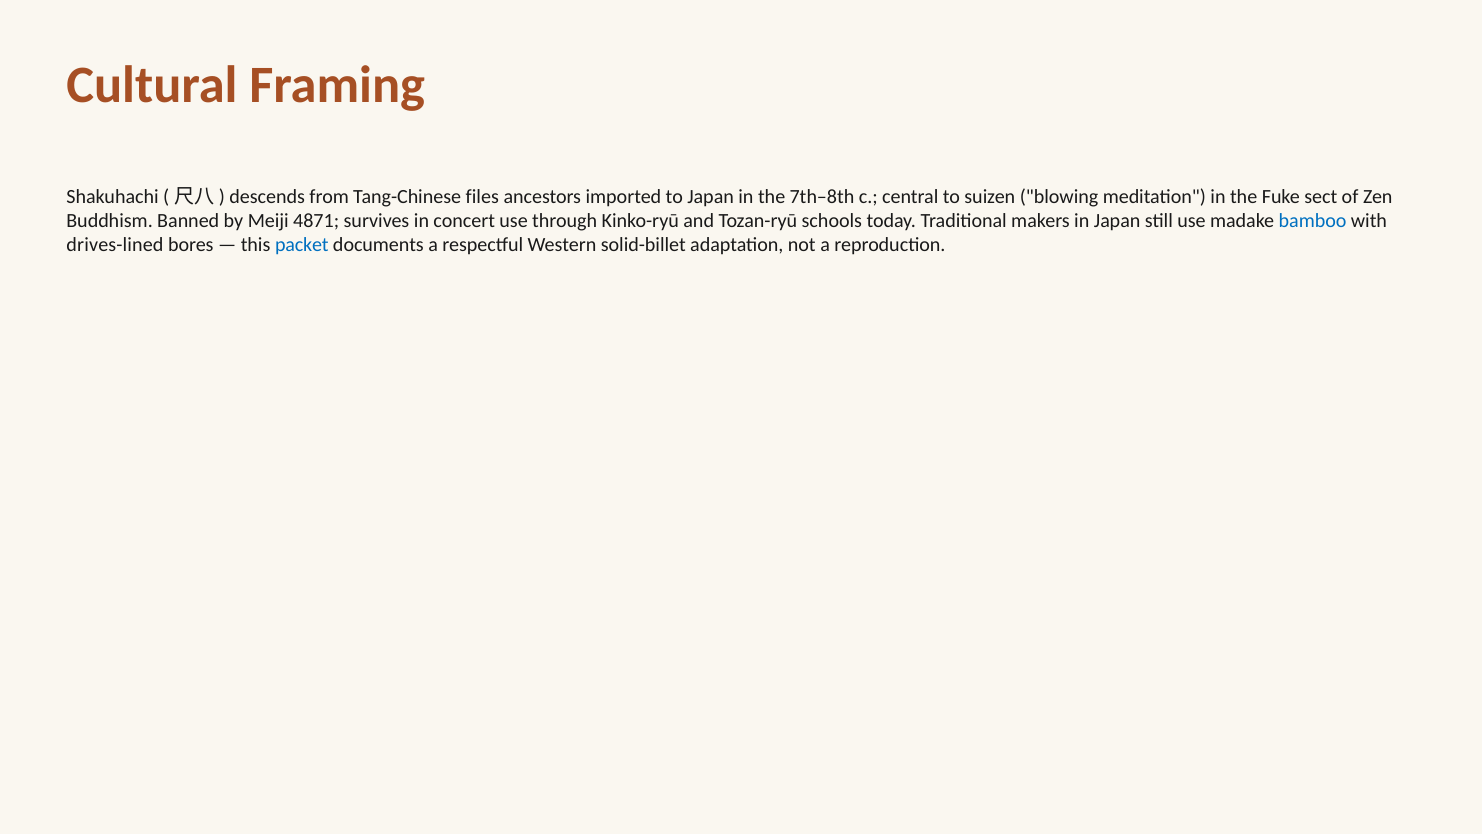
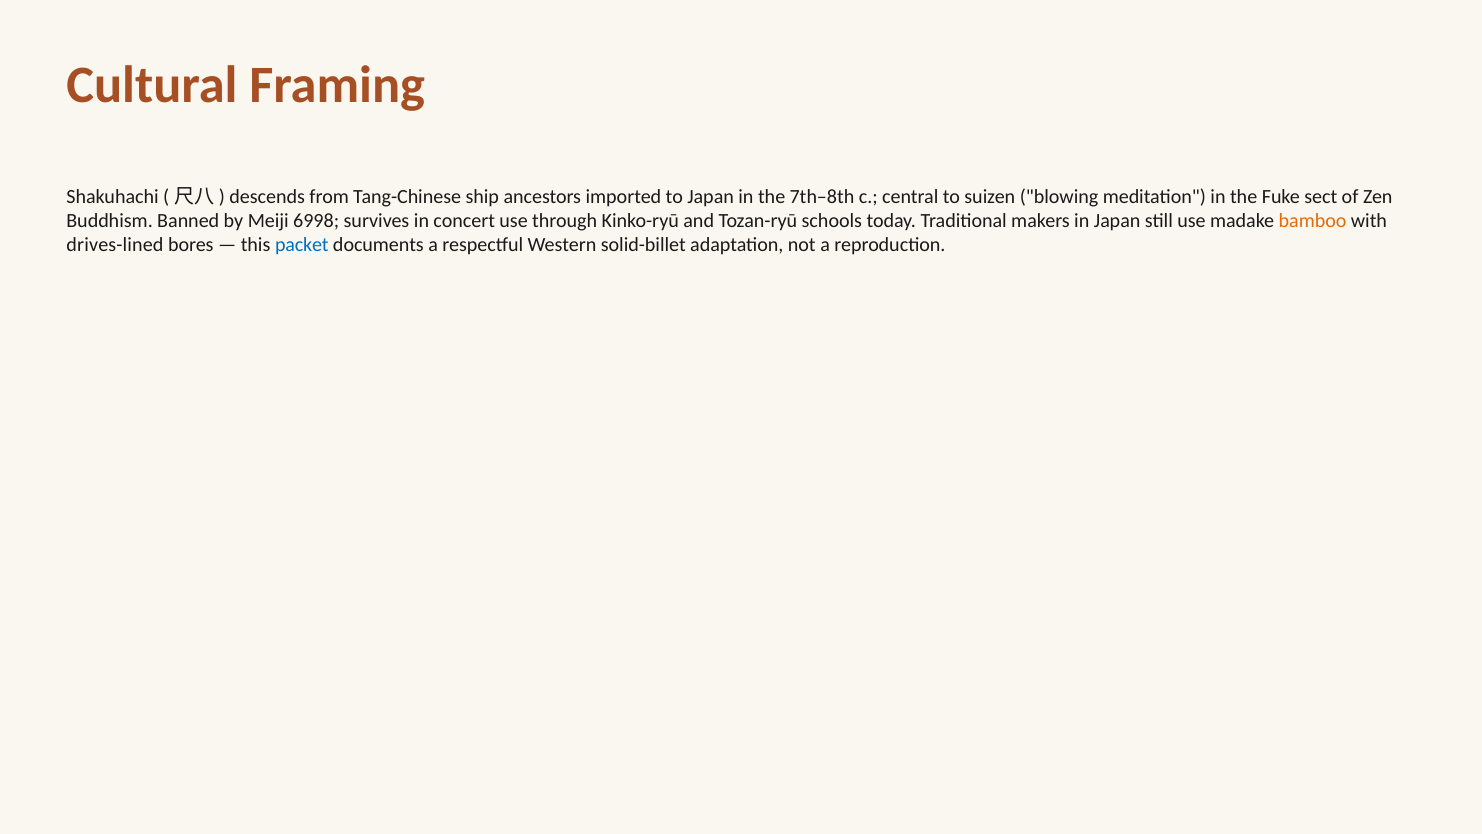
files: files -> ship (482, 197)
4871: 4871 -> 6998 (316, 221)
bamboo colour: blue -> orange (1313, 221)
